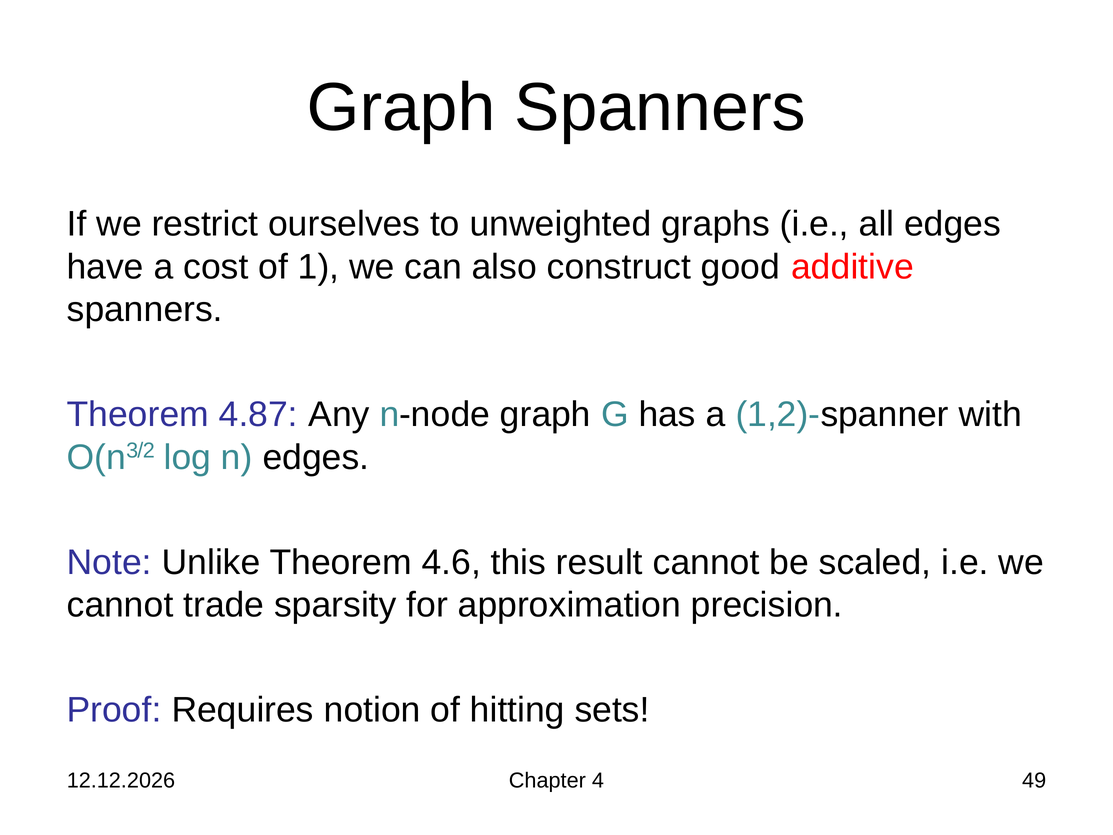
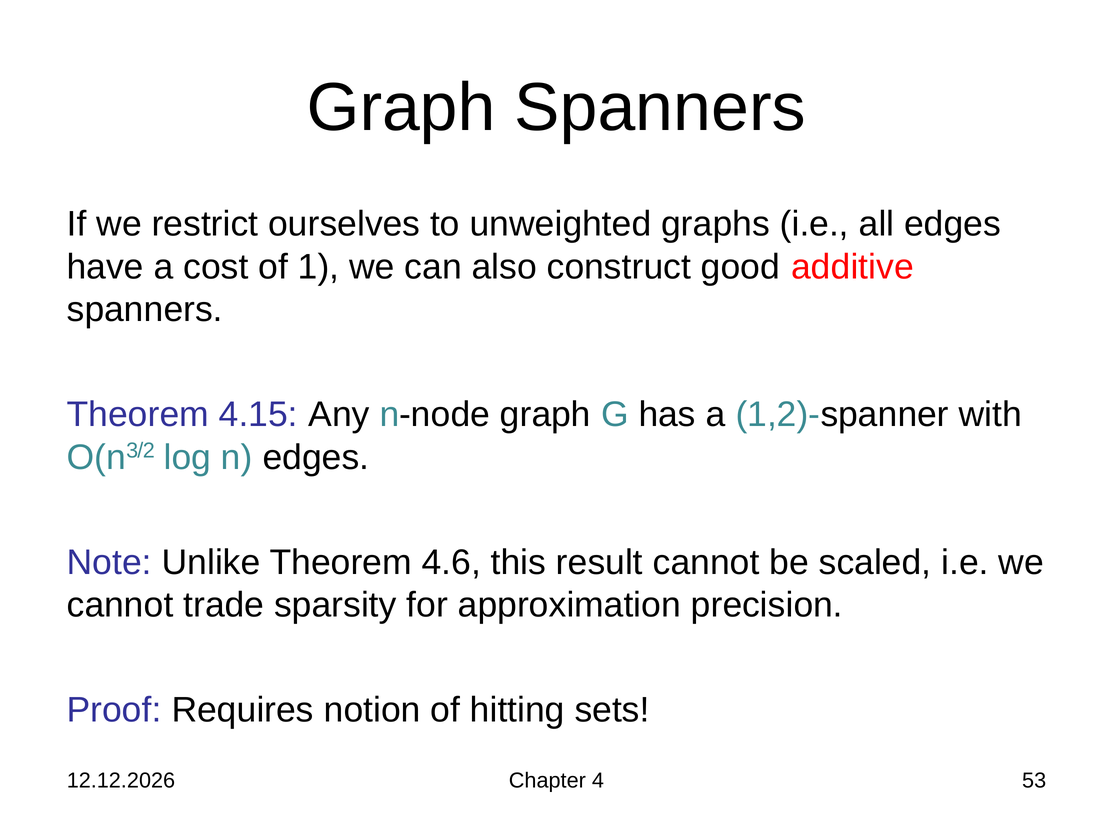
4.87: 4.87 -> 4.15 (258, 414)
49: 49 -> 53 (1034, 780)
